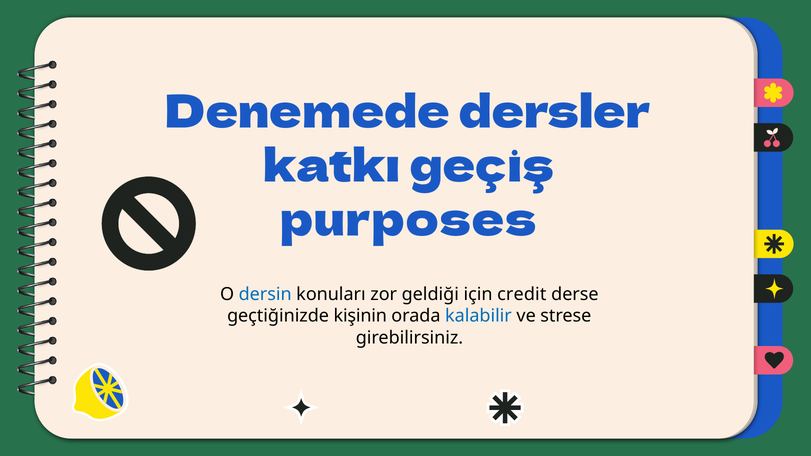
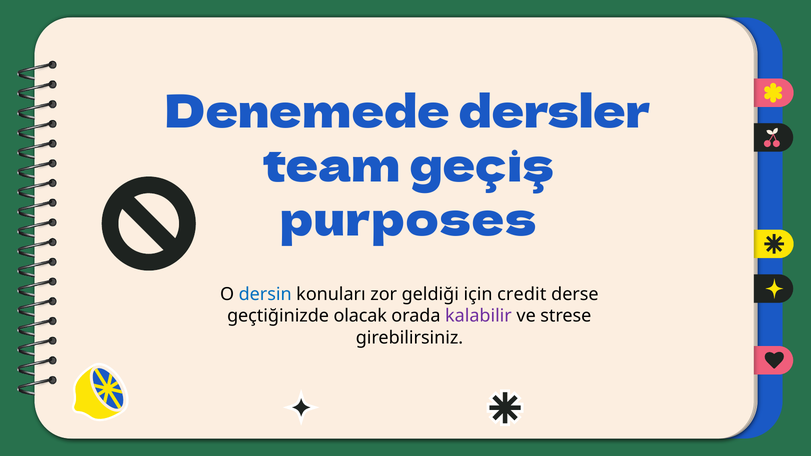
katkı: katkı -> team (332, 167)
kişinin: kişinin -> olacak (360, 316)
kalabilir colour: blue -> purple (478, 316)
